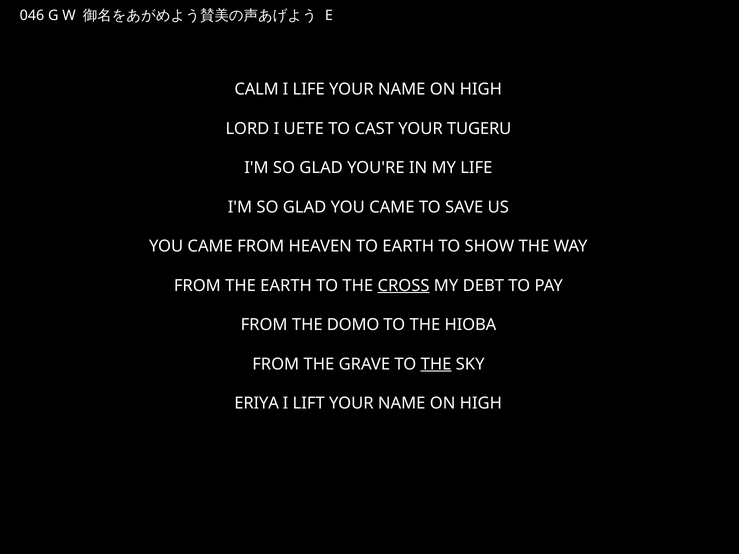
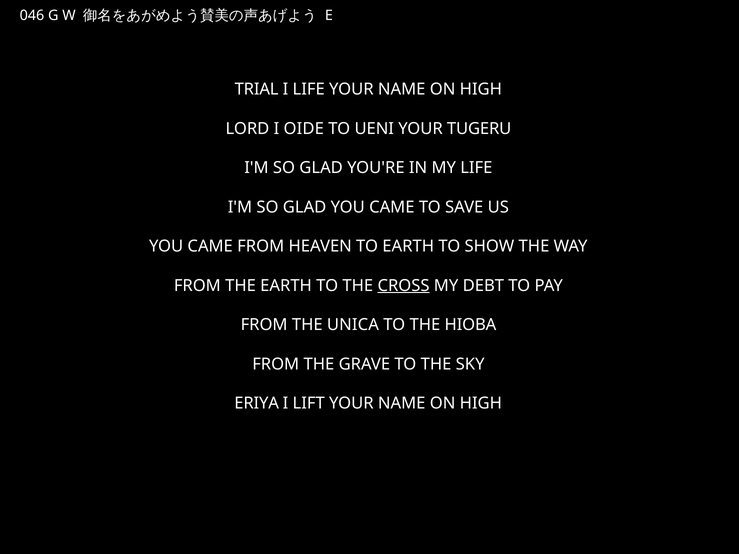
CALM: CALM -> TRIAL (257, 89)
UETE: UETE -> OIDE (304, 129)
CAST: CAST -> UENI (374, 129)
DOMO: DOMO -> UNICA (353, 325)
THE underline: present -> none (436, 364)
